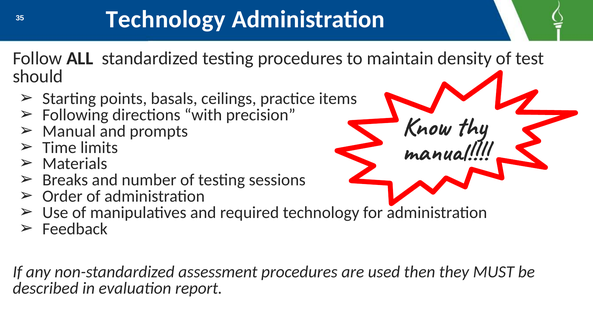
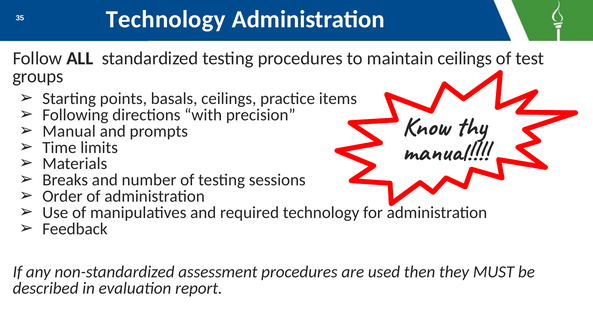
maintain density: density -> ceilings (465, 59)
should: should -> groups (38, 76)
